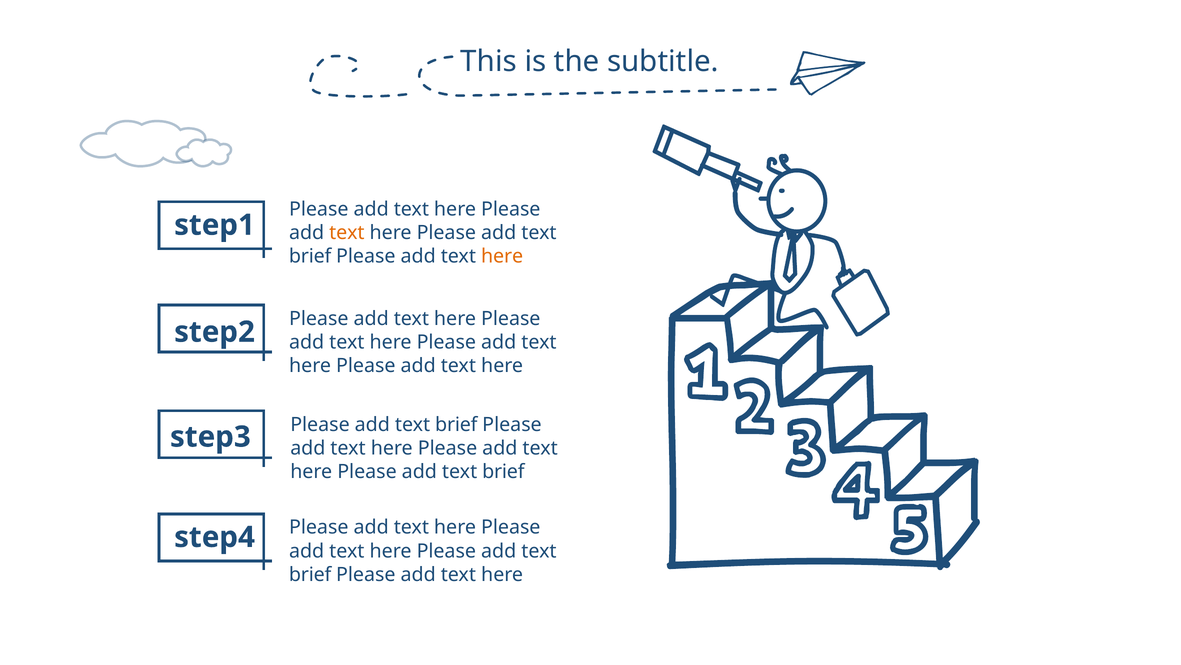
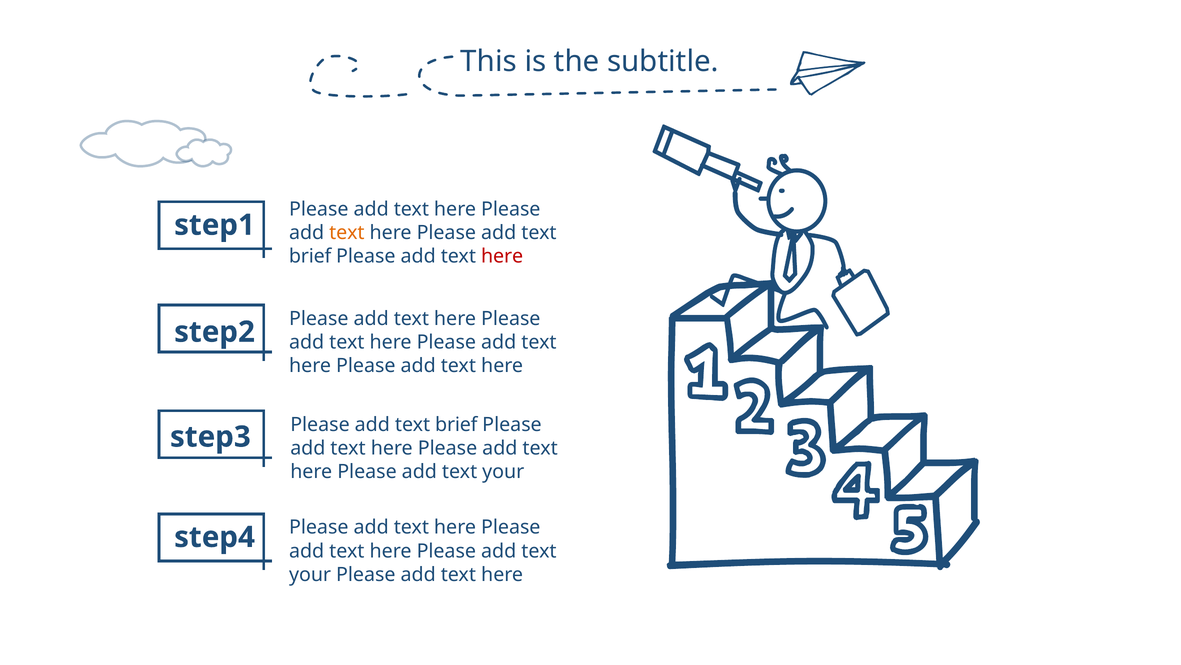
here colour: orange -> red (502, 256)
brief: brief -> your (503, 471)
brief: brief -> your (310, 574)
